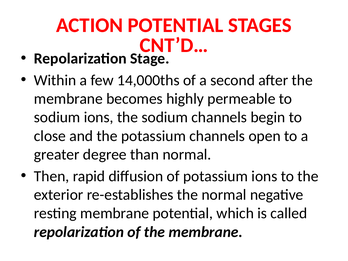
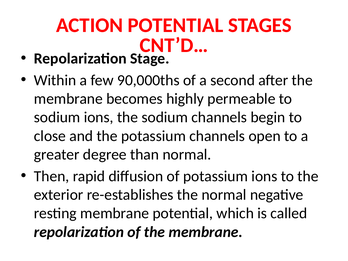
14,000ths: 14,000ths -> 90,000ths (148, 80)
